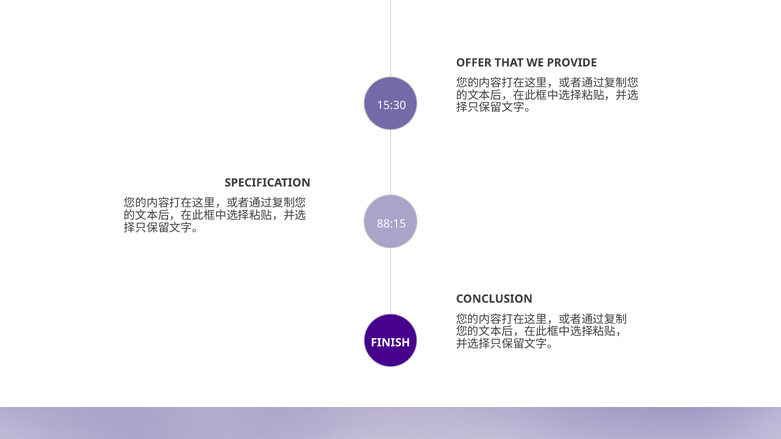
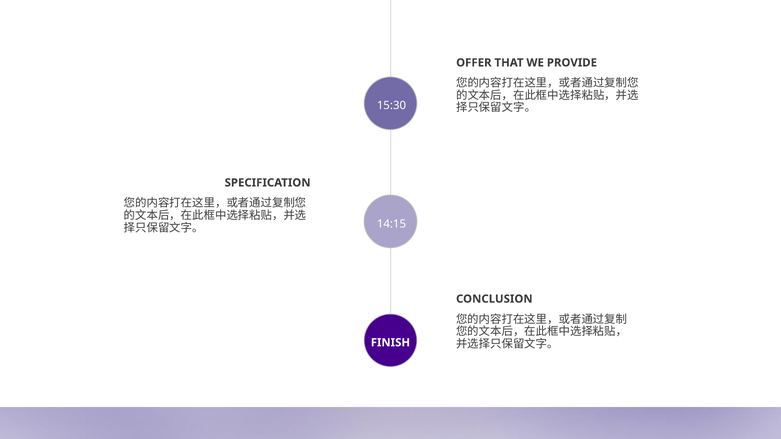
88:15: 88:15 -> 14:15 (391, 224)
